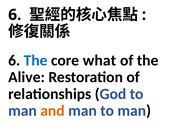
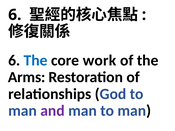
what: what -> work (99, 60)
Alive: Alive -> Arms (27, 77)
and colour: orange -> purple (52, 111)
